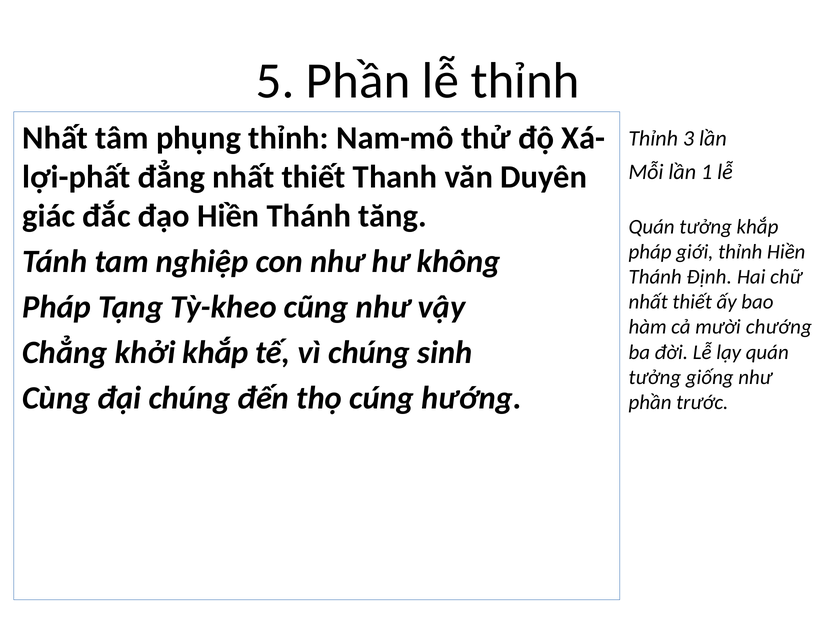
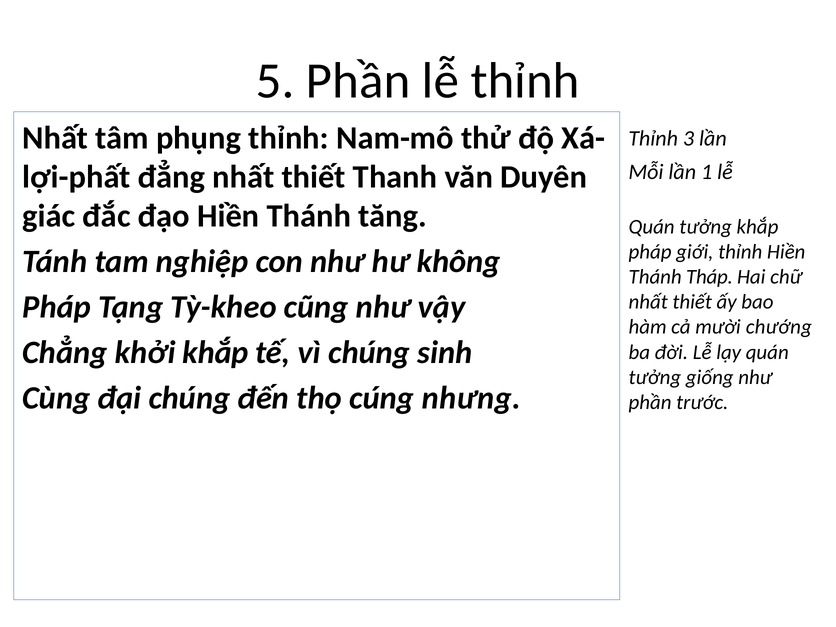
Định: Định -> Tháp (709, 277)
hướng: hướng -> nhưng (471, 398)
